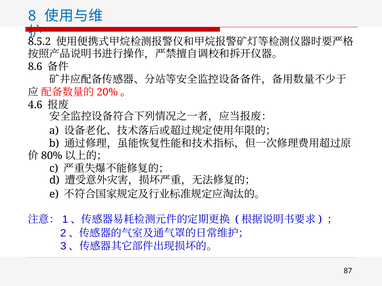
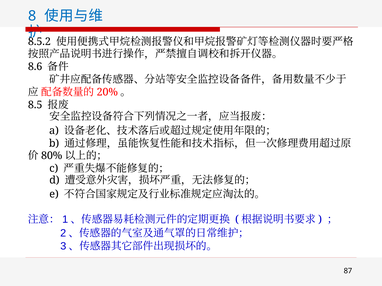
4.6: 4.6 -> 8.5 (35, 105)
